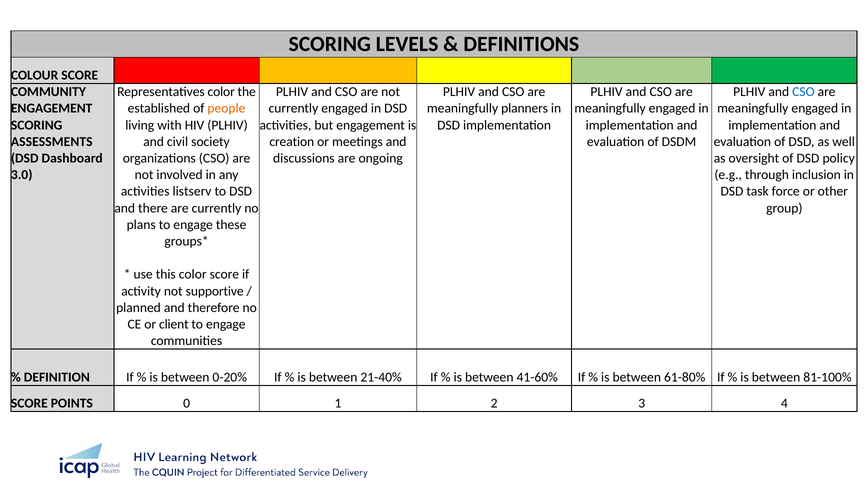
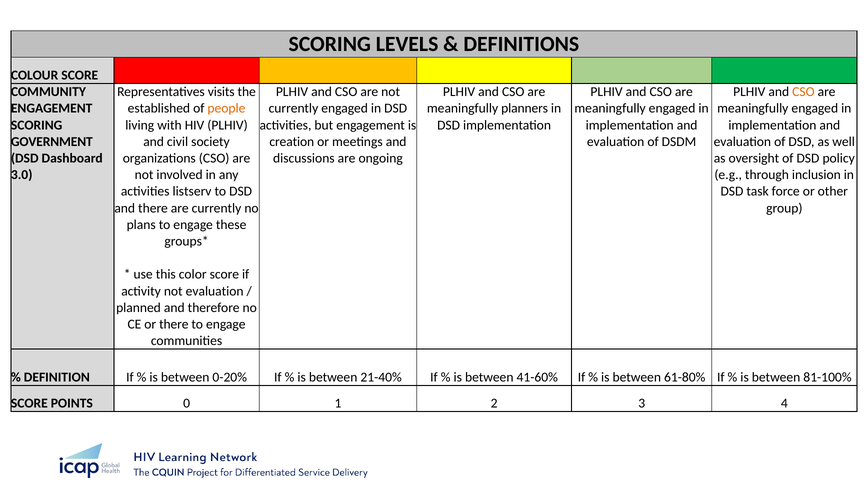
Representatives color: color -> visits (221, 92)
CSO colour: blue -> orange (803, 92)
ASSESSMENTS: ASSESSMENTS -> GOVERNMENT (52, 142)
not supportive: supportive -> evaluation (215, 291)
or client: client -> there (174, 324)
